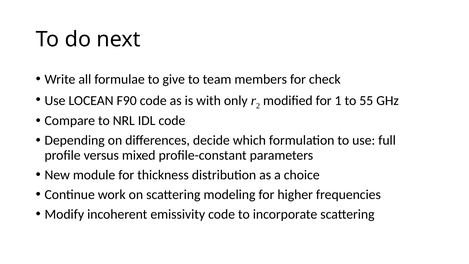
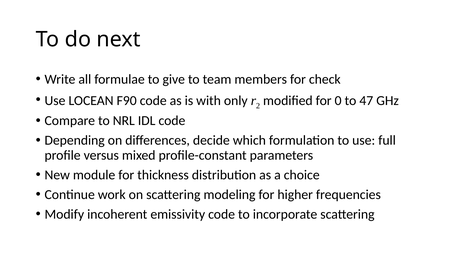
1: 1 -> 0 (338, 101)
55: 55 -> 47 (366, 101)
